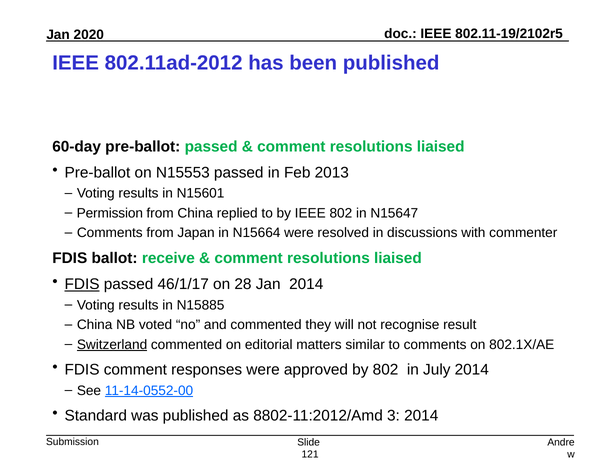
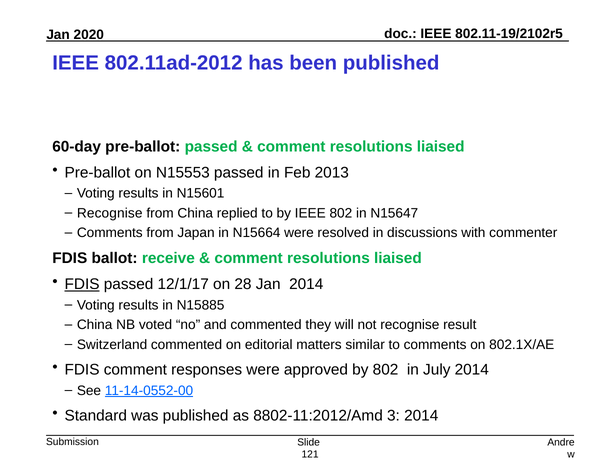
Permission: Permission -> Recognise (110, 213)
46/1/17: 46/1/17 -> 12/1/17 (183, 285)
Switzerland underline: present -> none (112, 345)
